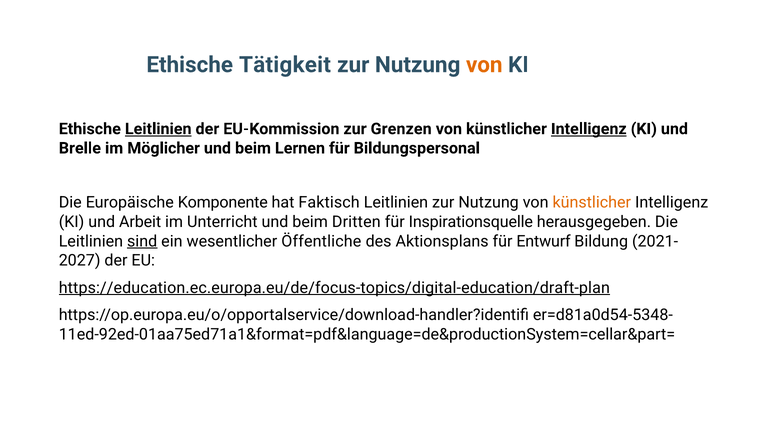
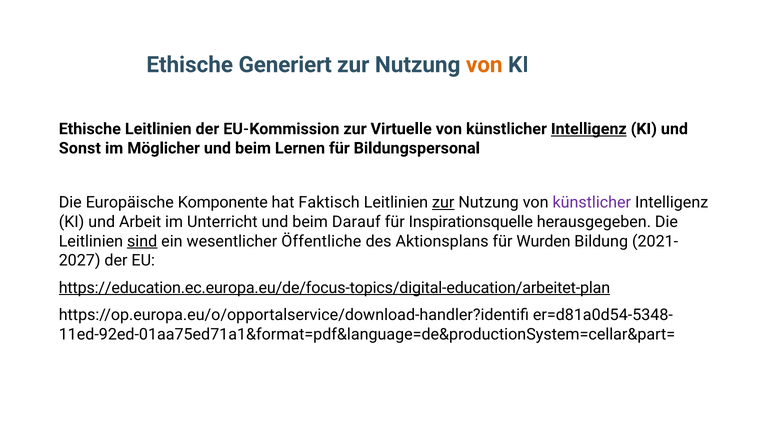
Tätigkeit: Tätigkeit -> Generiert (285, 65)
Leitlinien underline: present -> none (158, 129)
Grenzen: Grenzen -> Virtuelle (401, 129)
Brelle: Brelle -> Sonst (80, 148)
zur underline: none -> present (443, 203)
künstlicher colour: orange -> purple (592, 203)
Dritten: Dritten -> Darauf (356, 222)
Entwurf: Entwurf -> Wurden (544, 242)
https://education.ec.europa.eu/de/focus-topics/digital-education/draft-plan: https://education.ec.europa.eu/de/focus-topics/digital-education/draft-plan -> https://education.ec.europa.eu/de/focus-topics/digital-education/arbeitet-plan (334, 288)
